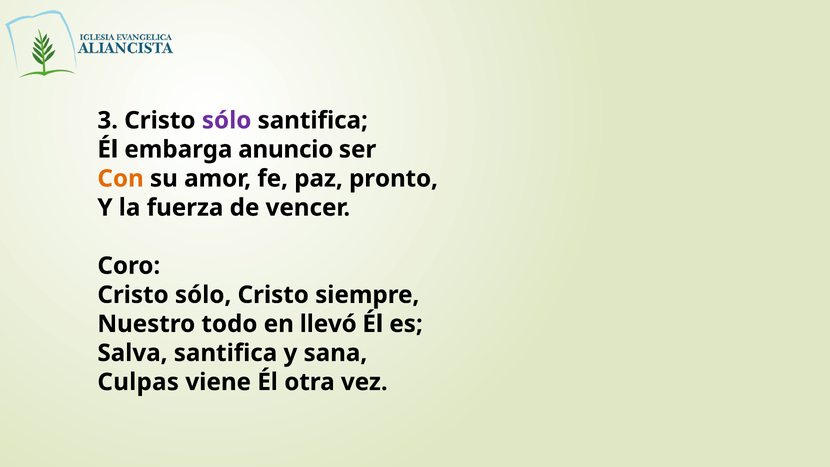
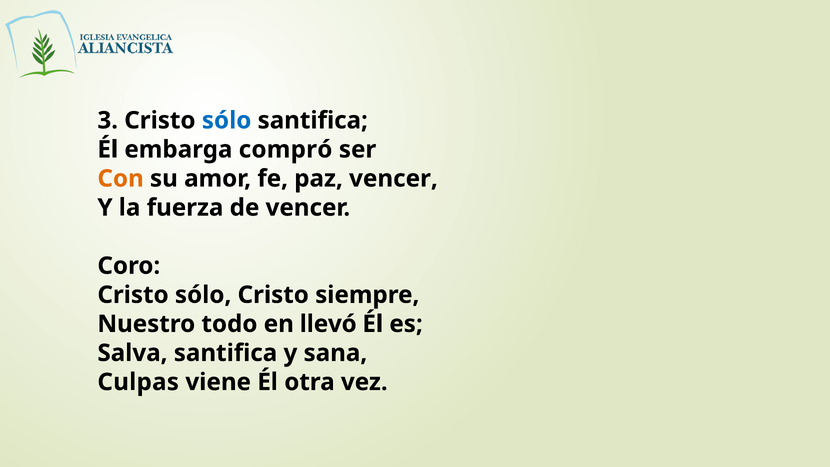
sólo colour: purple -> blue (227, 120)
anuncio: anuncio -> compró (286, 149)
paz pronto: pronto -> vencer (393, 179)
